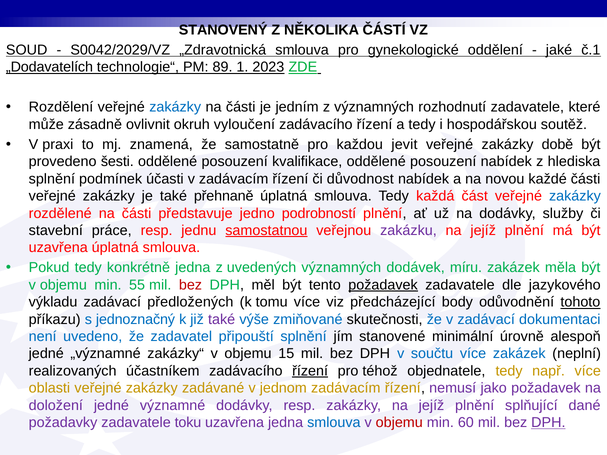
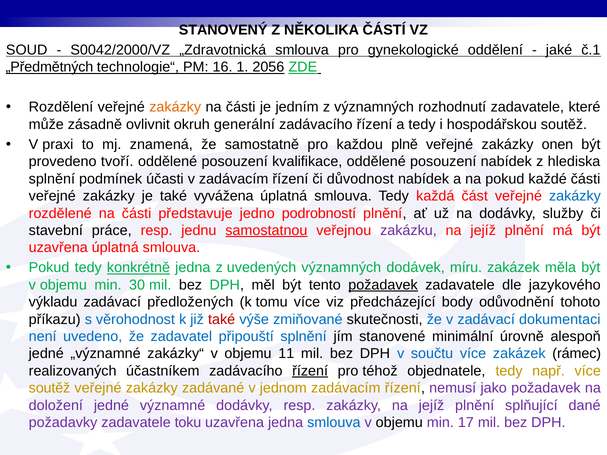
S0042/2029/VZ: S0042/2029/VZ -> S0042/2000/VZ (120, 50)
„Dodavatelích: „Dodavatelích -> „Předmětných (50, 67)
89: 89 -> 16 (223, 67)
2023: 2023 -> 2056 (268, 67)
zakázky colour: blue -> orange (175, 107)
vyloučení: vyloučení -> generální (244, 125)
jevit: jevit -> plně (405, 145)
době: době -> onen (557, 145)
šesti: šesti -> tvoří (117, 162)
na novou: novou -> pokud (505, 179)
přehnaně: přehnaně -> vyvážena (224, 196)
konkrétně underline: none -> present (139, 268)
55: 55 -> 30 (137, 285)
bez colour: red -> black (190, 285)
tohoto underline: present -> none (580, 302)
jednoznačný: jednoznačný -> věrohodnost (135, 320)
také colour: purple -> red (222, 320)
15: 15 -> 11 (286, 354)
neplní: neplní -> rámec (577, 354)
oblasti: oblasti -> soutěž (50, 388)
objemu colour: red -> black (399, 423)
60: 60 -> 17 (466, 423)
DPH underline: present -> none (548, 423)
